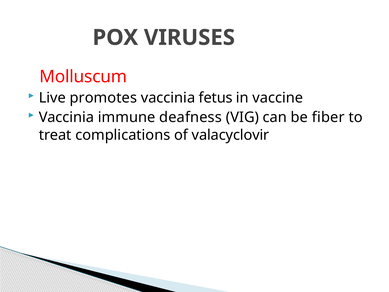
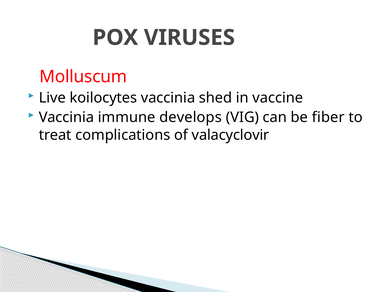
promotes: promotes -> koilocytes (103, 98)
fetus: fetus -> shed (216, 98)
deafness: deafness -> develops (191, 117)
